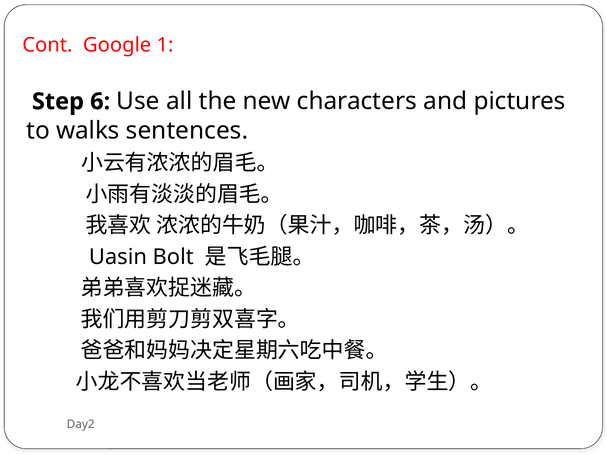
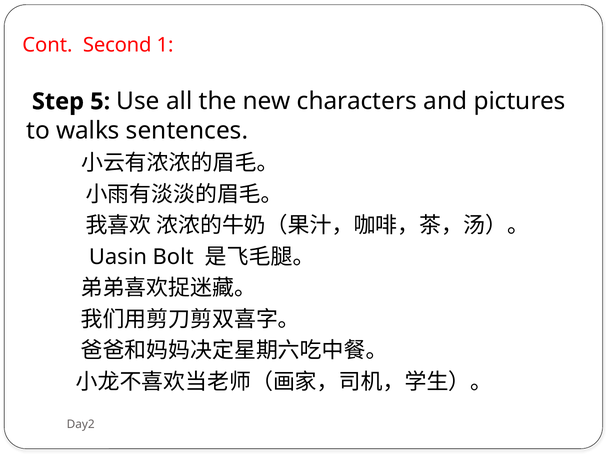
Google: Google -> Second (117, 45)
6: 6 -> 5 (100, 102)
